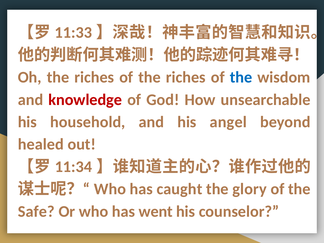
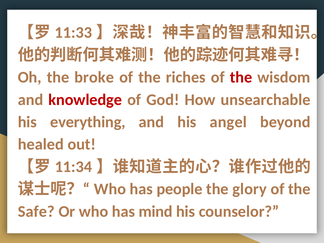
riches: riches -> broke (94, 77)
the colour: blue -> red (241, 77)
household: household -> everything (88, 122)
caught: caught -> people (180, 189)
went: went -> mind (156, 211)
